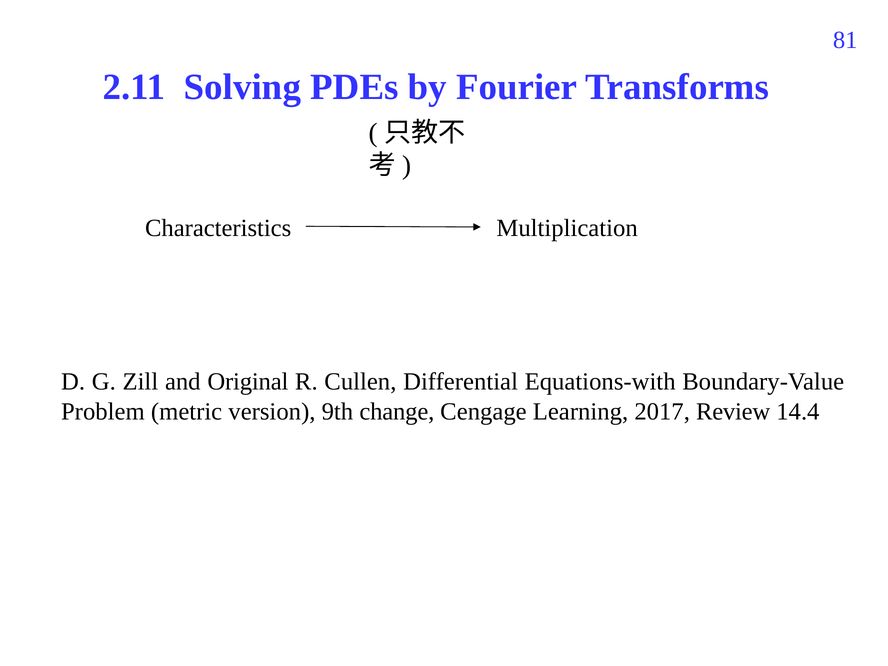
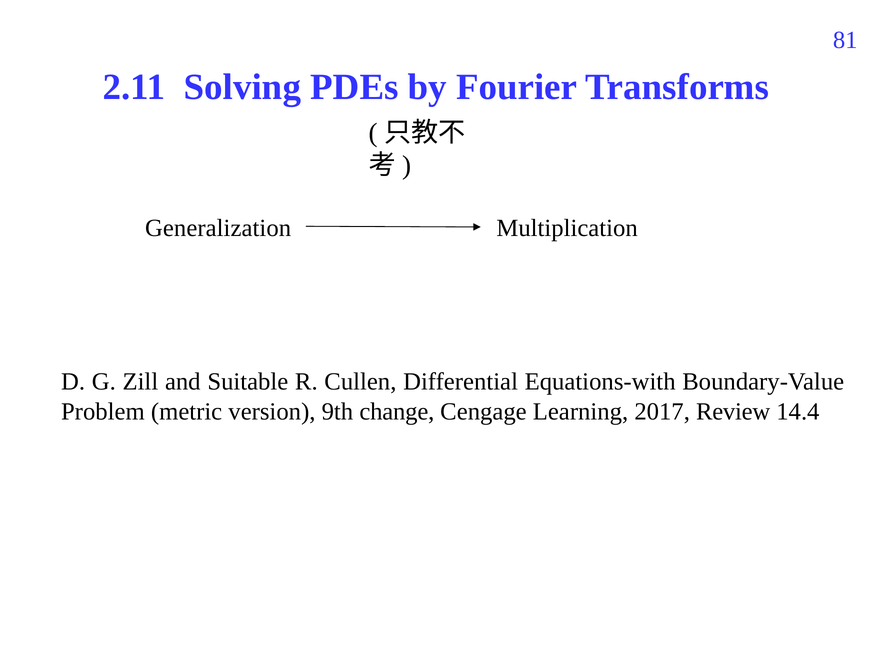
Characteristics: Characteristics -> Generalization (218, 228)
Original: Original -> Suitable (248, 382)
